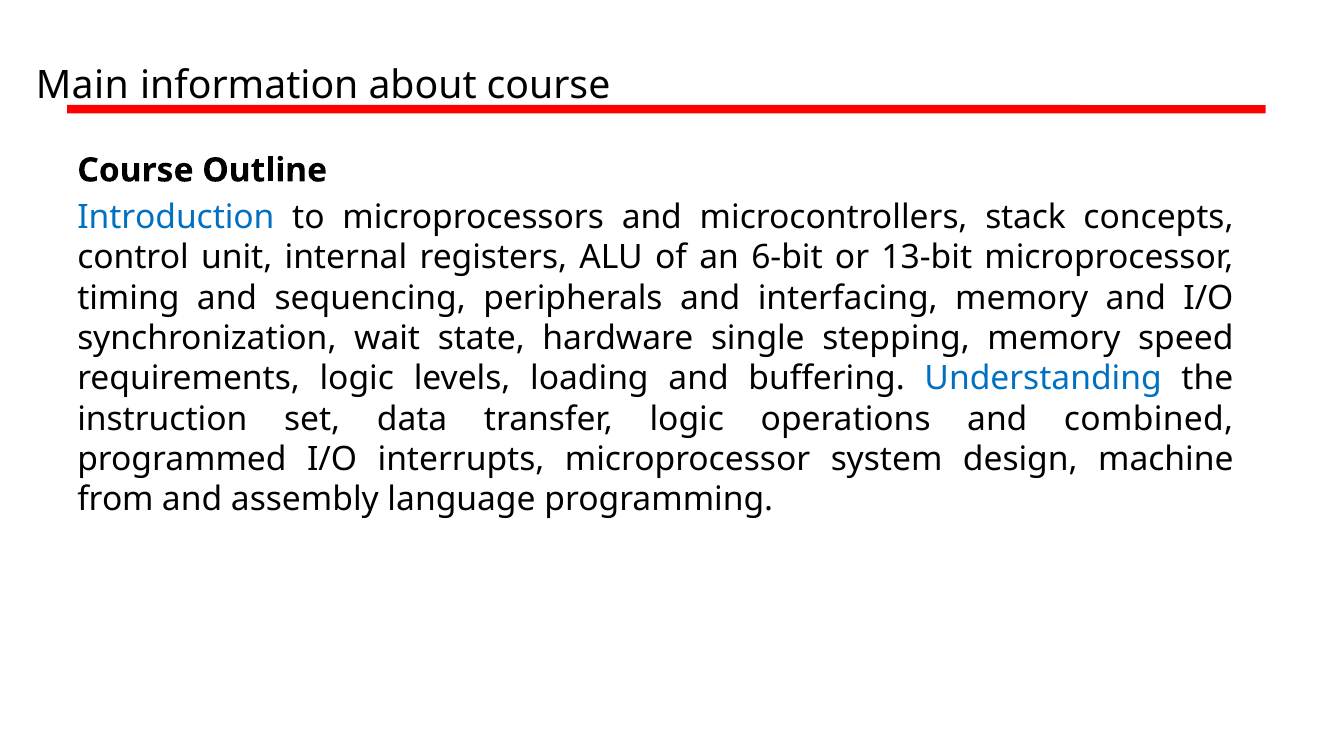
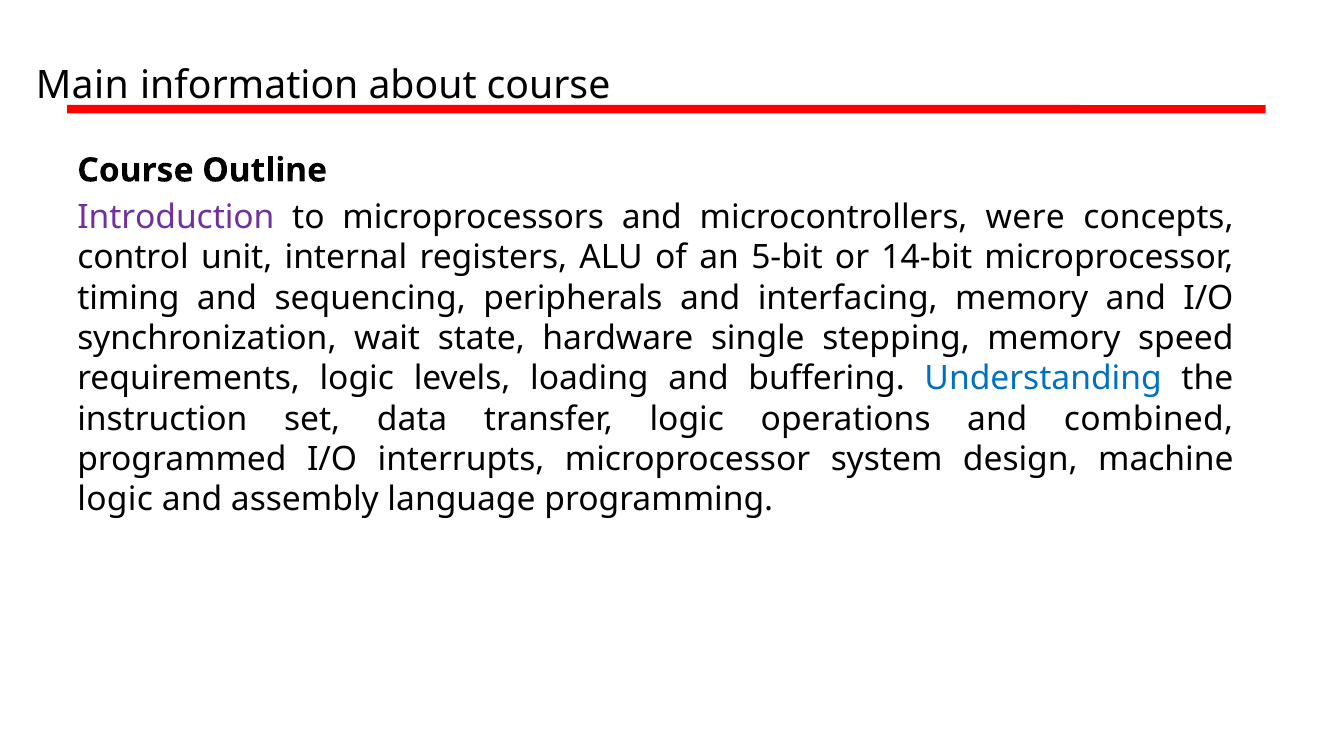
Introduction colour: blue -> purple (176, 217)
stack: stack -> were (1025, 217)
6-bit: 6-bit -> 5-bit (787, 258)
13-bit: 13-bit -> 14-bit (927, 258)
from: from -> logic (115, 500)
